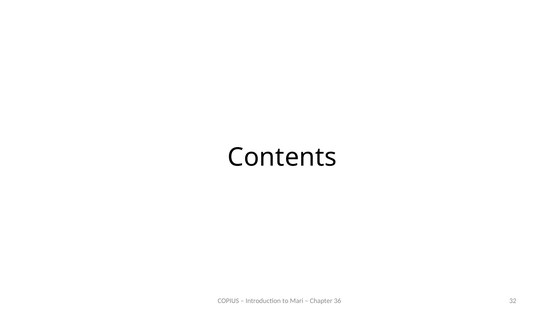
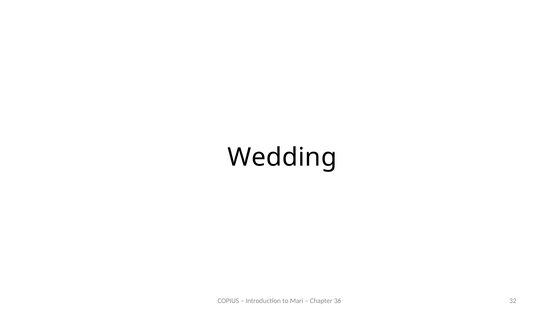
Contents: Contents -> Wedding (282, 157)
